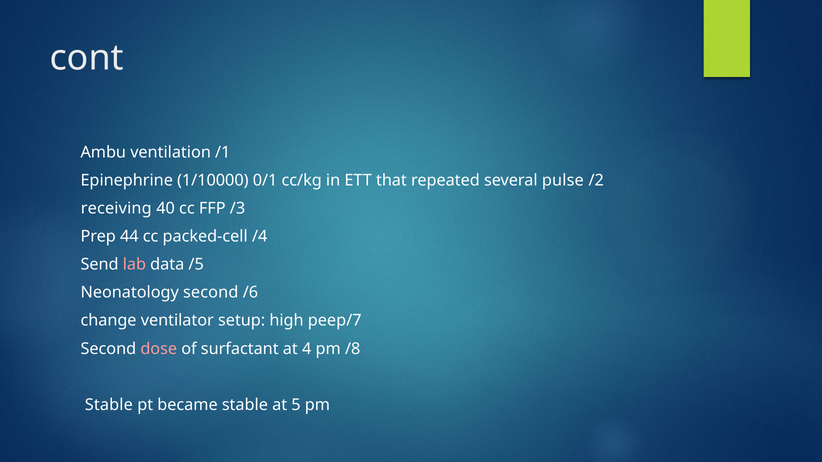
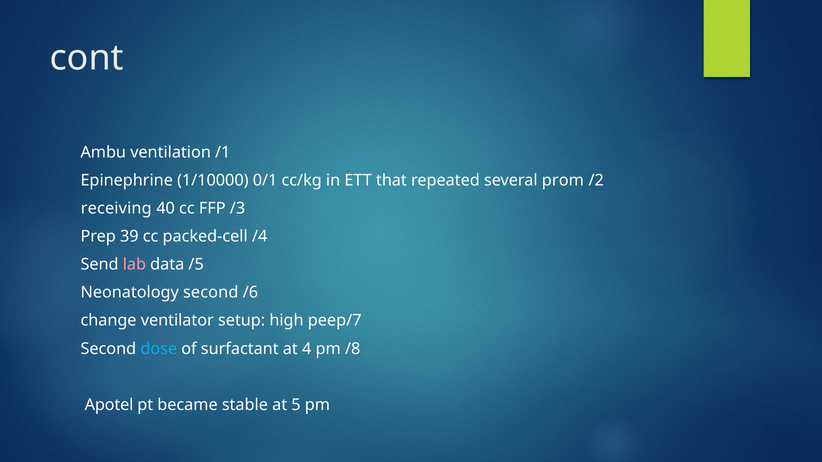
pulse: pulse -> prom (563, 180)
44: 44 -> 39 (129, 237)
dose colour: pink -> light blue (159, 349)
Stable: Stable -> Apotel (109, 405)
